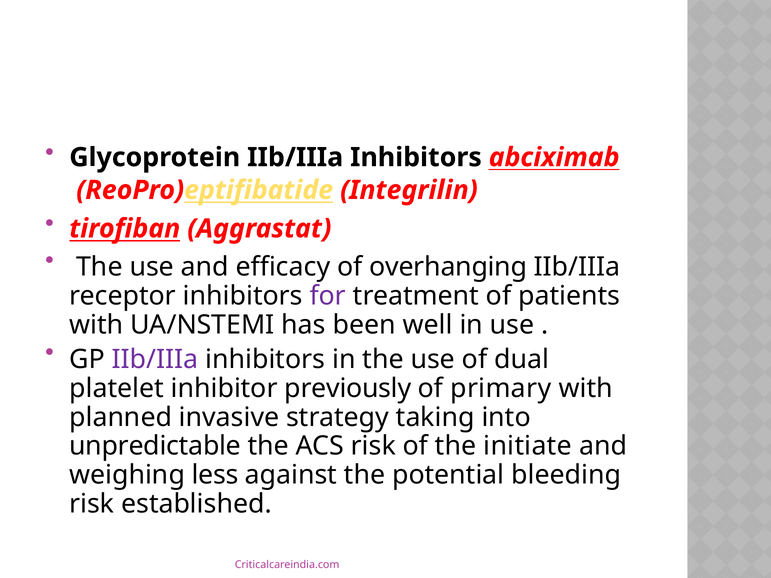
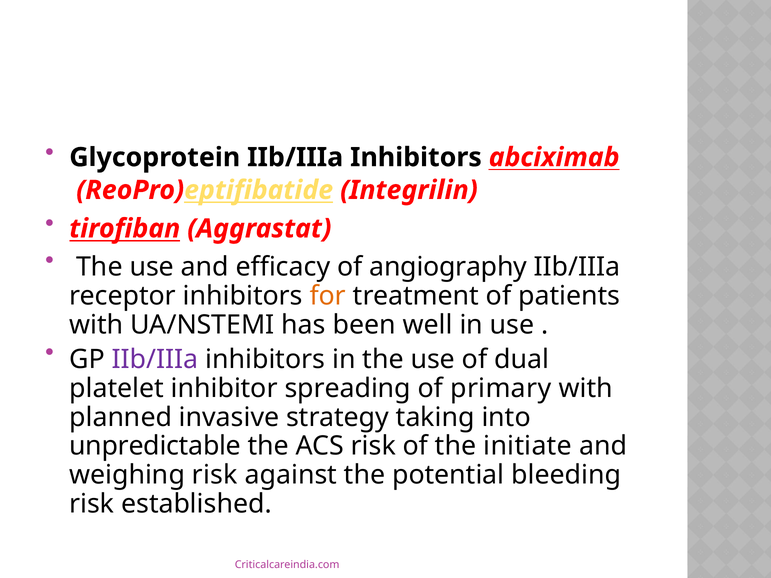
overhanging: overhanging -> angiography (448, 267)
for colour: purple -> orange (328, 296)
previously: previously -> spreading (348, 389)
weighing less: less -> risk (215, 475)
